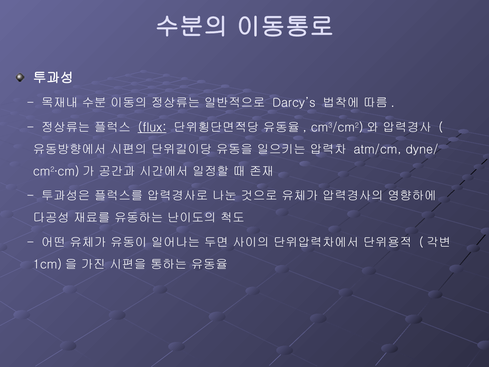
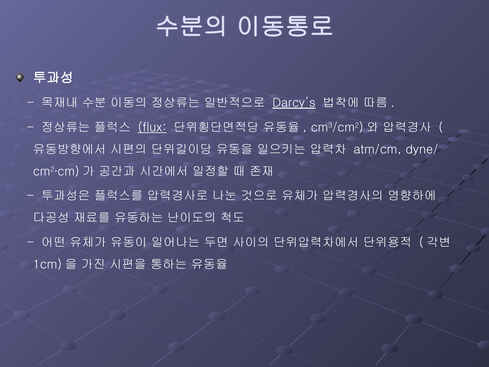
Darcy’s underline: none -> present (294, 103)
